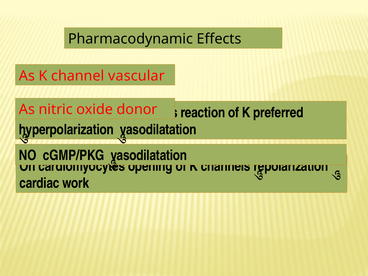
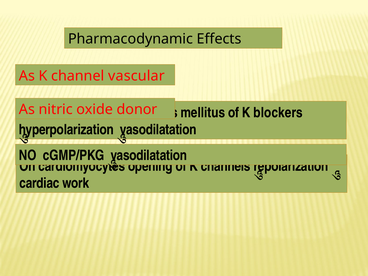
reaction: reaction -> mellitus (203, 113)
preferred: preferred -> blockers (278, 113)
